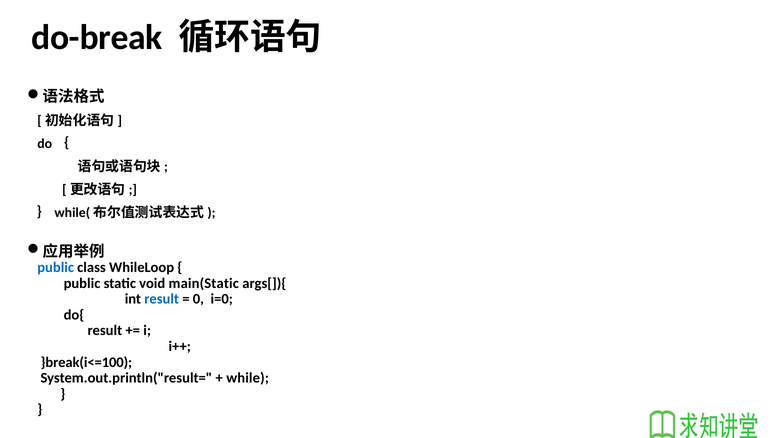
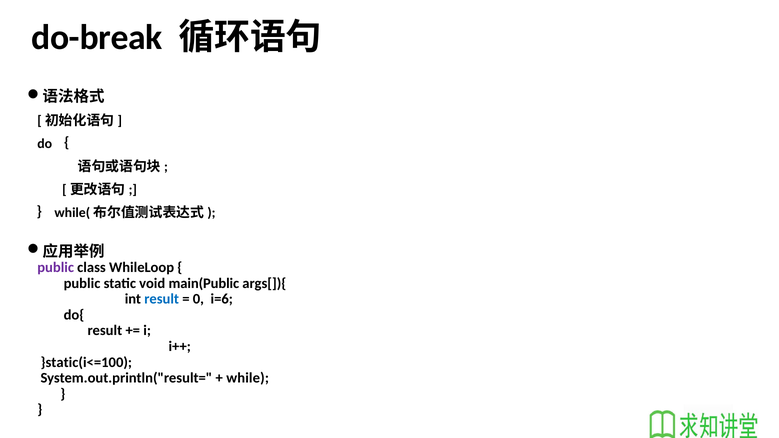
public colour: blue -> purple (56, 268)
main(Static: main(Static -> main(Public (204, 283)
i=0: i=0 -> i=6 (222, 299)
}break(i<=100: }break(i<=100 -> }static(i<=100 (86, 362)
